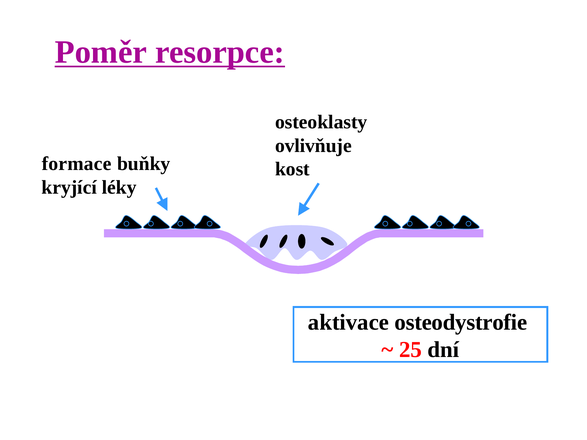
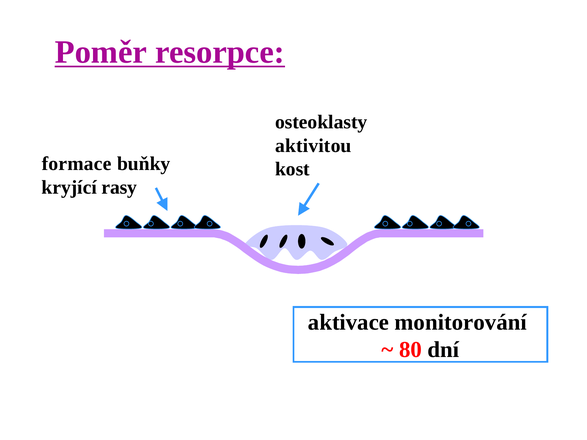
ovlivňuje: ovlivňuje -> aktivitou (313, 146)
léky: léky -> rasy (119, 187)
osteodystrofie: osteodystrofie -> monitorování (461, 323)
25: 25 -> 80 (411, 350)
